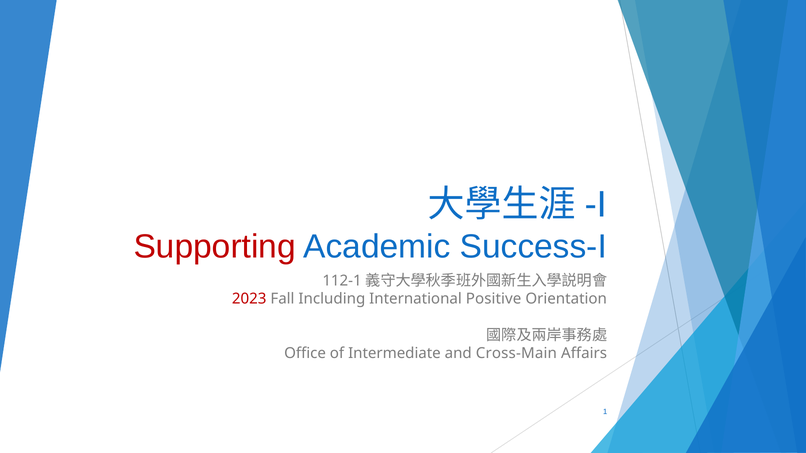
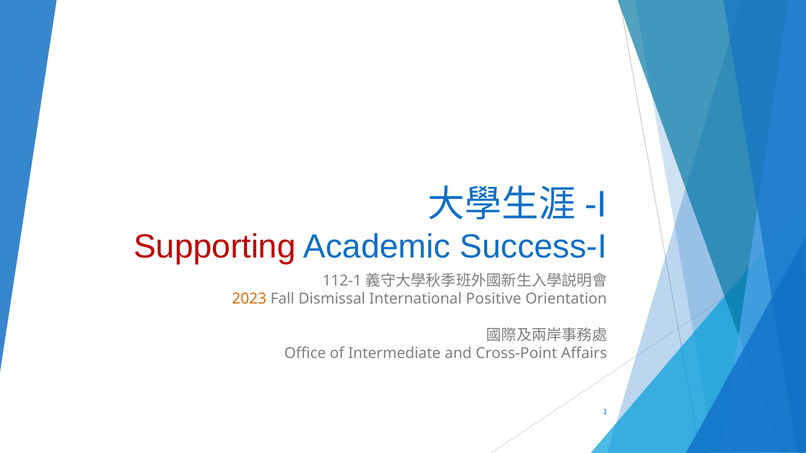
2023 colour: red -> orange (249, 299)
Including: Including -> Dismissal (332, 299)
Cross-Main: Cross-Main -> Cross-Point (516, 354)
